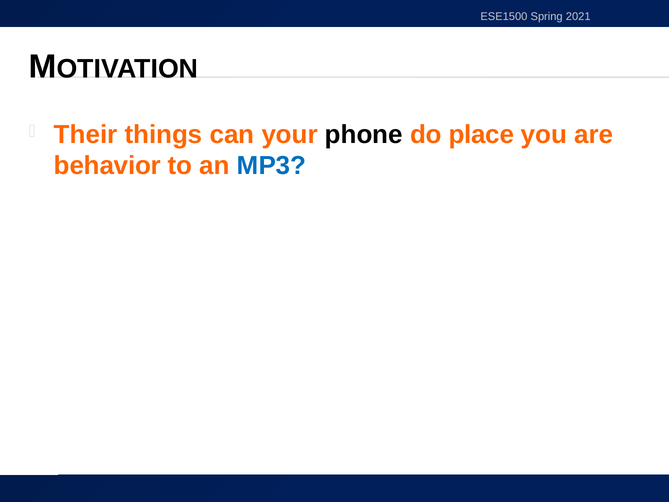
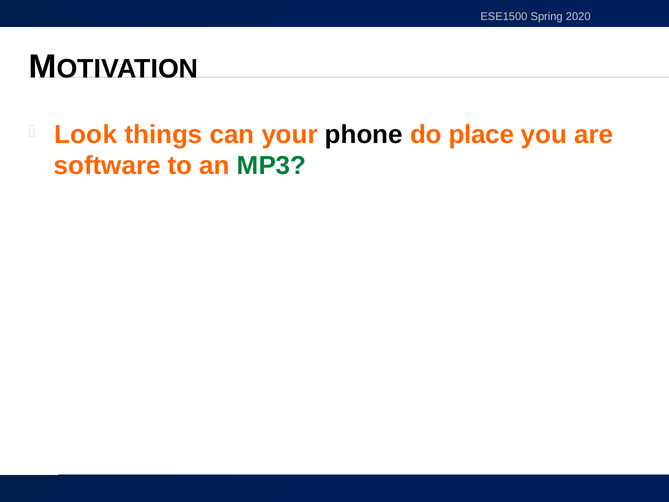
2021: 2021 -> 2020 (578, 16)
Their: Their -> Look (86, 134)
behavior: behavior -> software (107, 166)
MP3 colour: blue -> green (272, 166)
